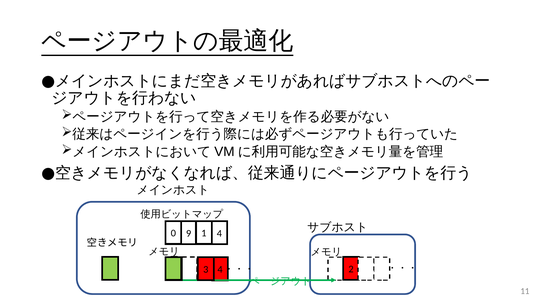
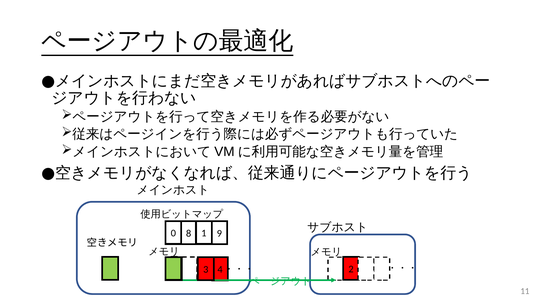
9: 9 -> 8 (189, 233)
4: 4 -> 9 (219, 233)
